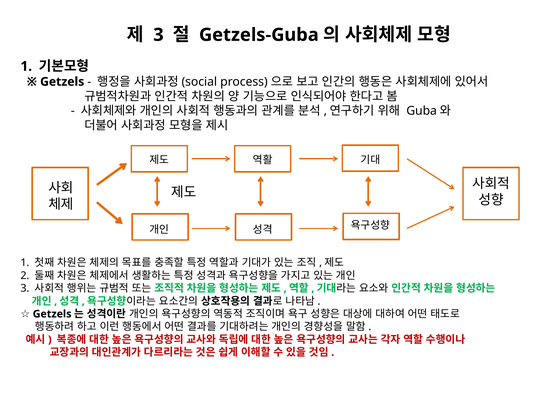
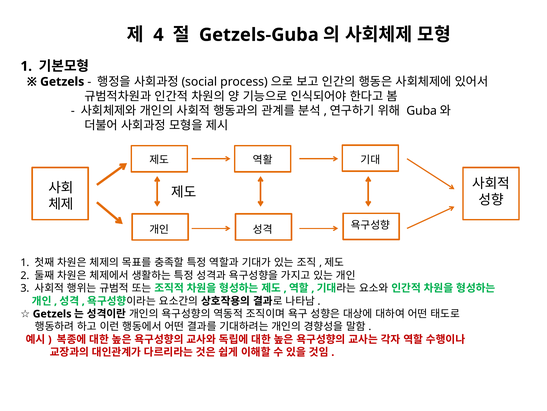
3: 3 -> 4 (158, 35)
